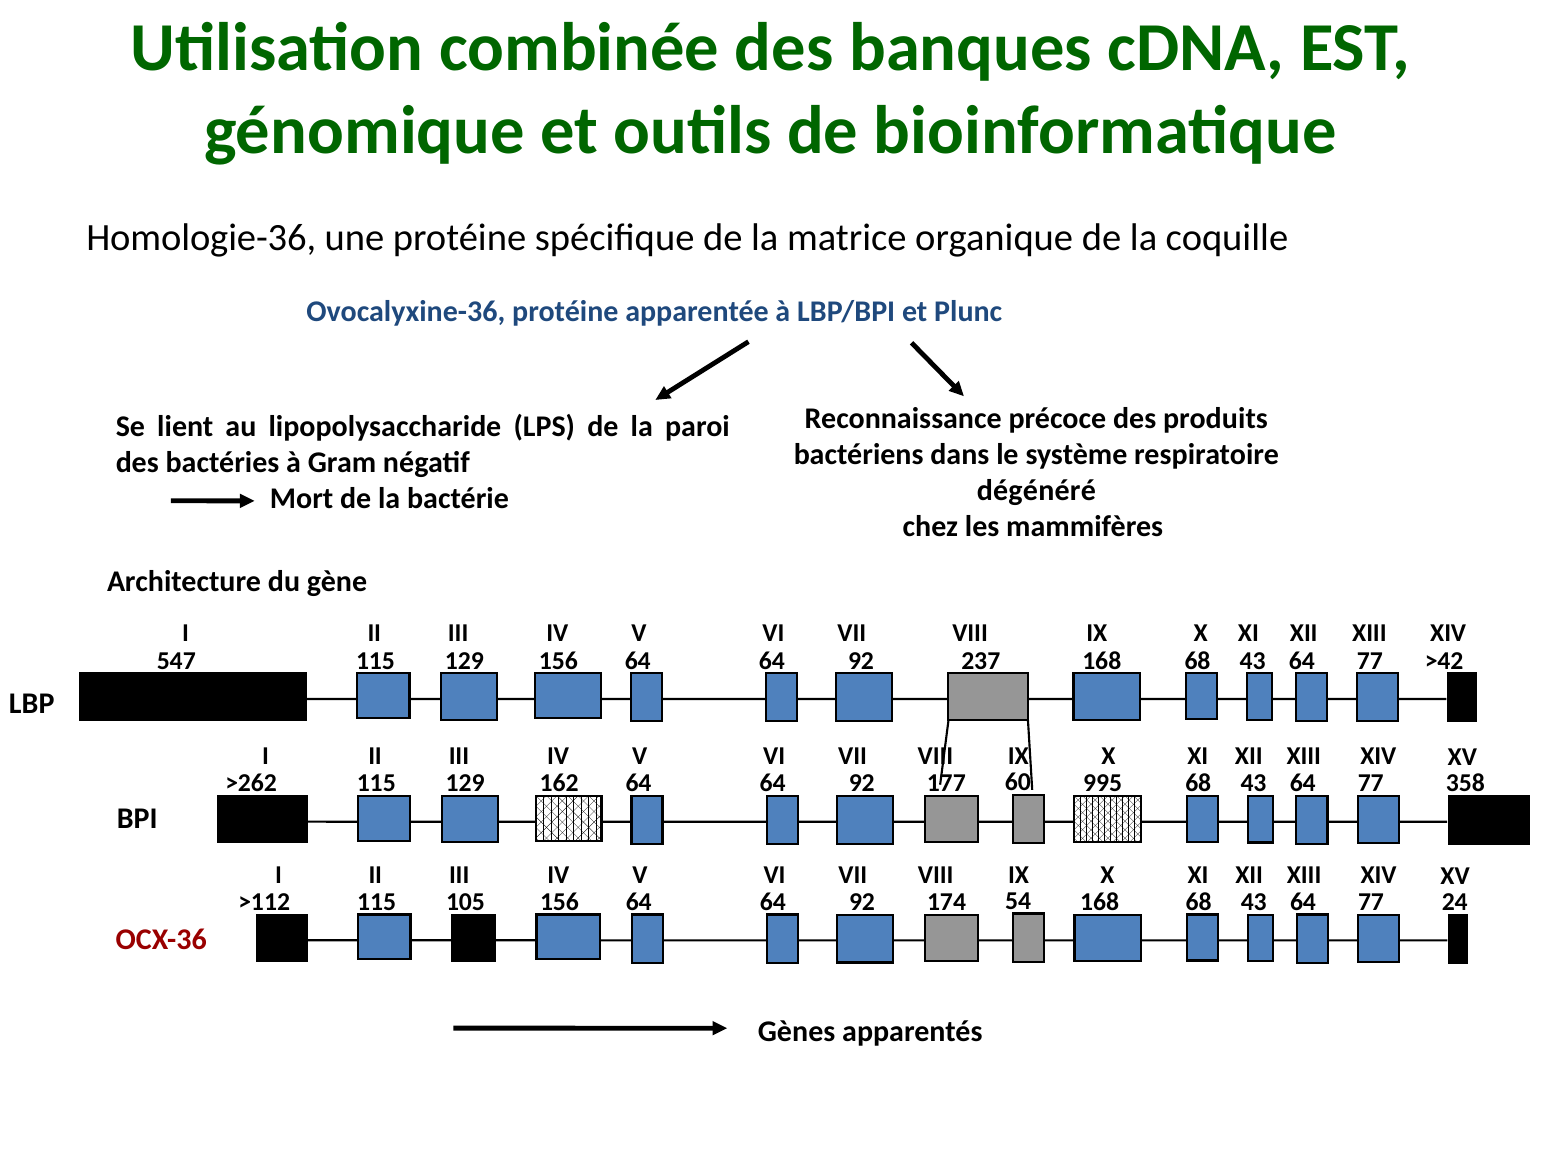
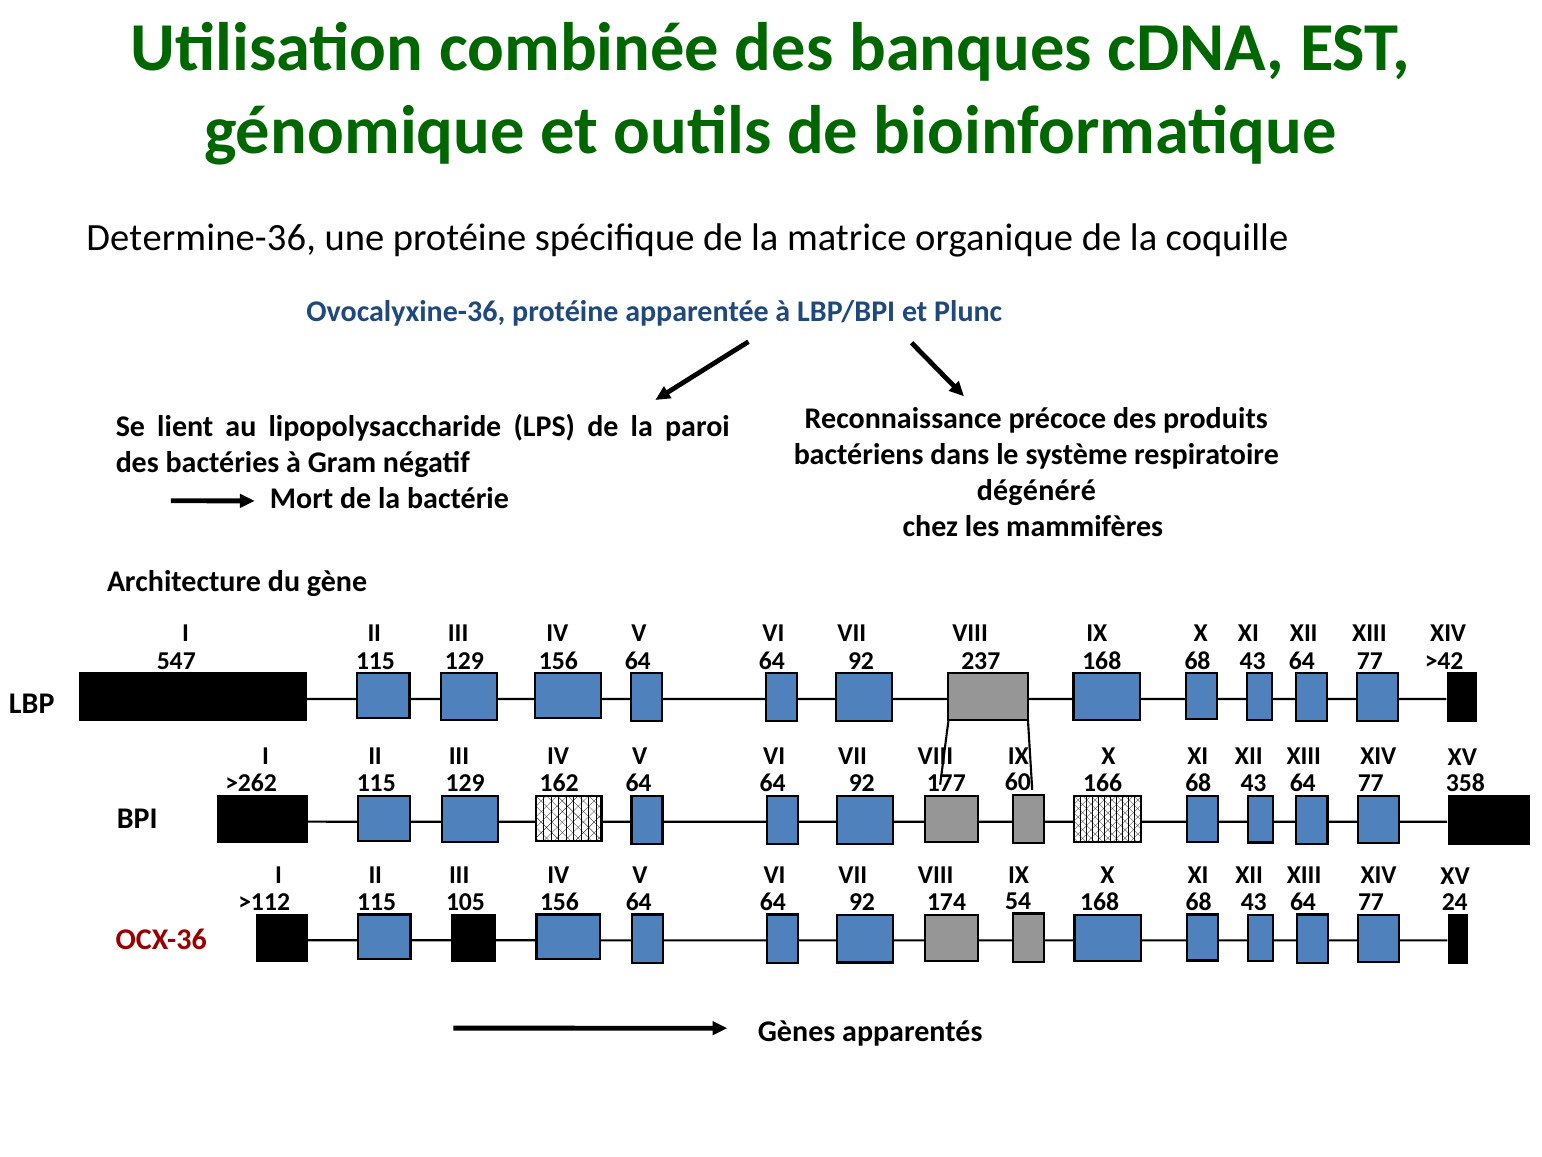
Homologie-36: Homologie-36 -> Determine-36 (201, 238)
995: 995 -> 166 (1103, 783)
